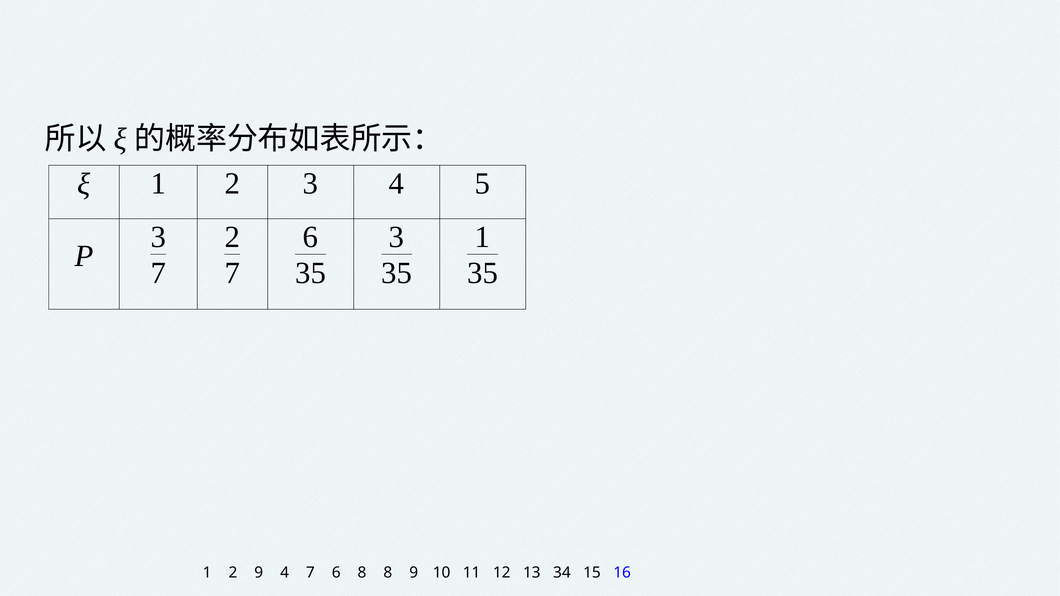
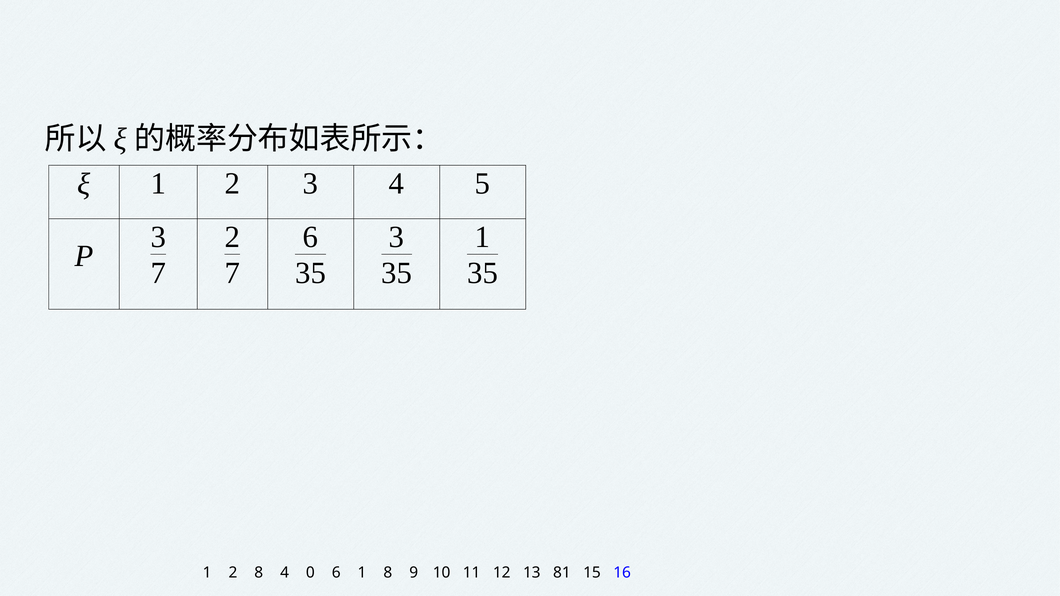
2 9: 9 -> 8 (259, 573)
4 7: 7 -> 0 (310, 573)
6 8: 8 -> 1 (362, 573)
34: 34 -> 81 (562, 573)
